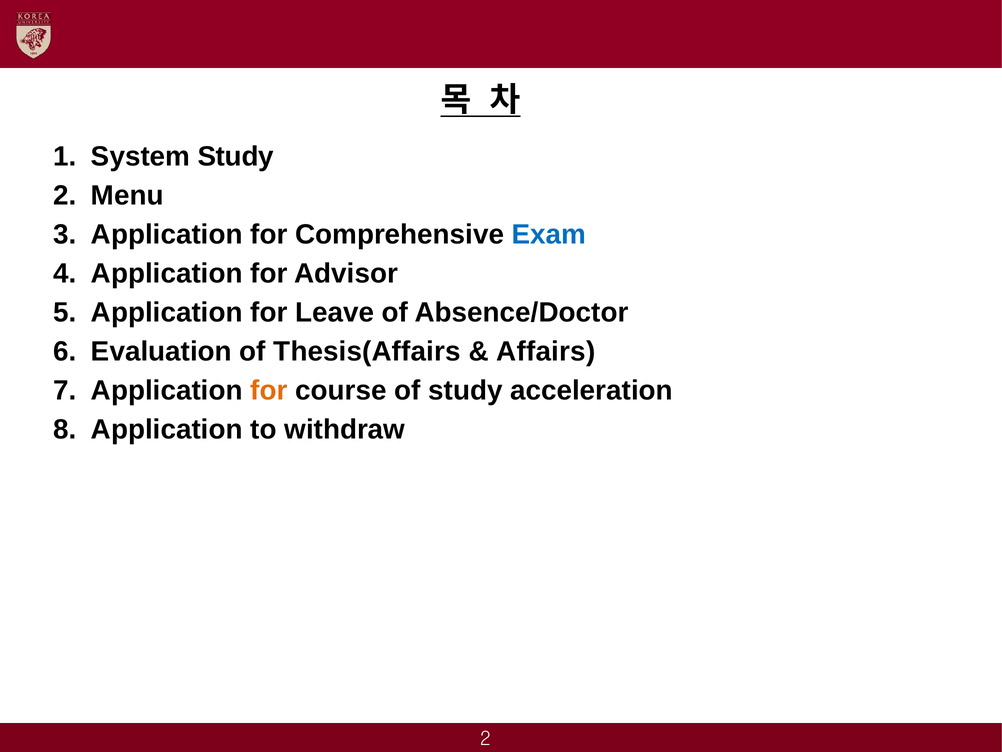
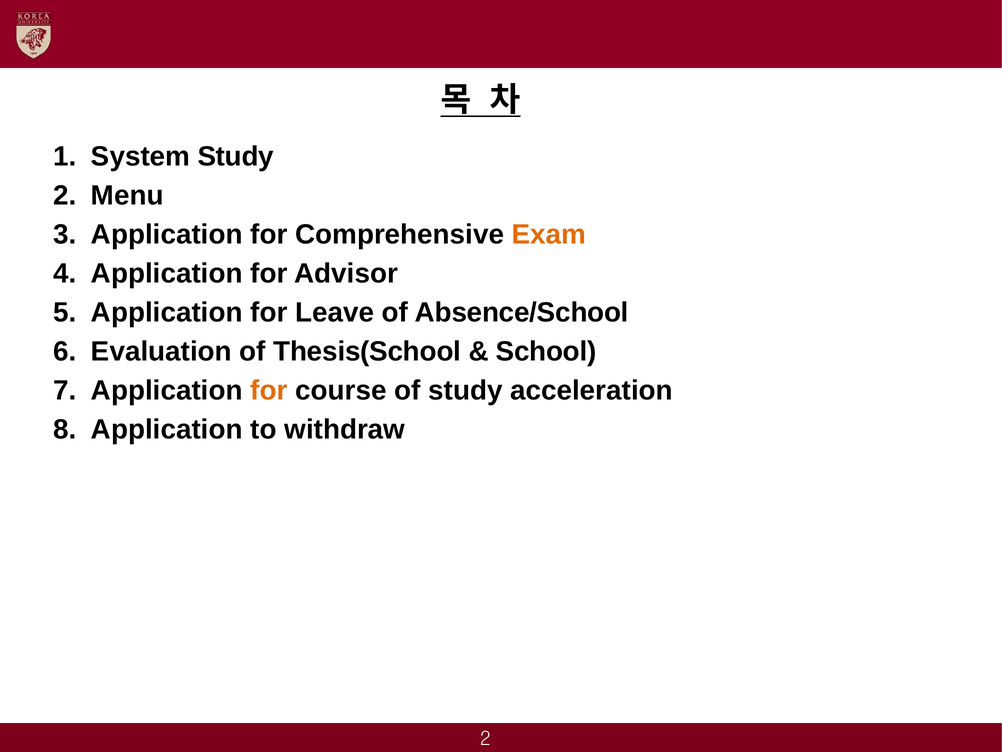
Exam colour: blue -> orange (549, 234)
Absence/Doctor: Absence/Doctor -> Absence/School (522, 312)
Thesis(Affairs: Thesis(Affairs -> Thesis(School (367, 351)
Affairs: Affairs -> School (546, 351)
